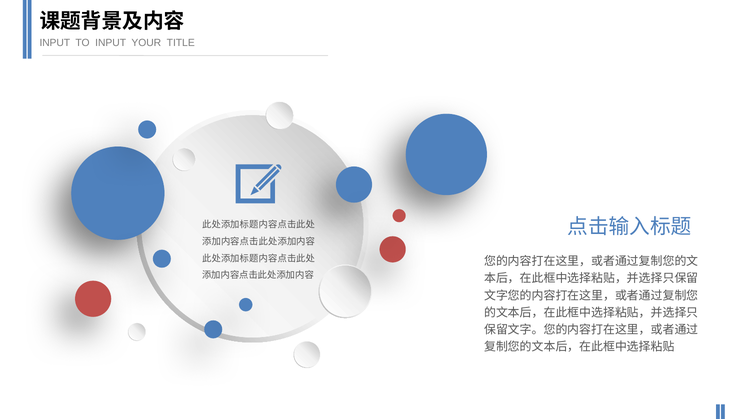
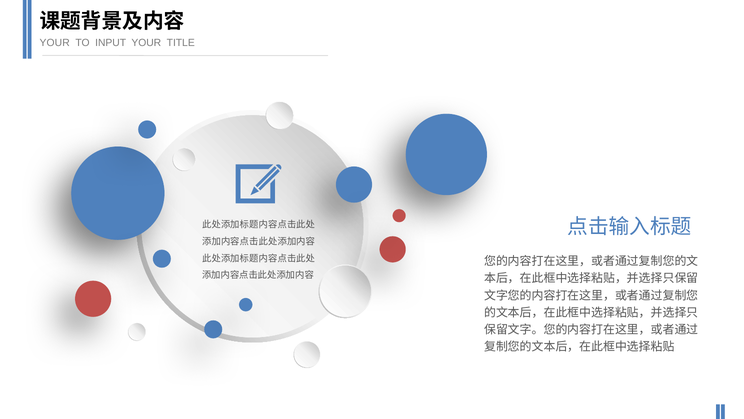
INPUT: INPUT -> YOUR (55, 43)
